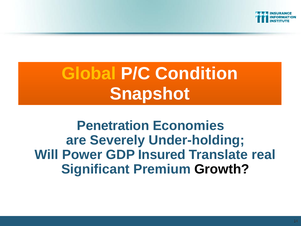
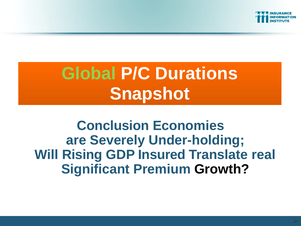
Global colour: yellow -> light green (89, 74)
Condition: Condition -> Durations (196, 74)
Penetration: Penetration -> Conclusion (113, 126)
Power: Power -> Rising (82, 154)
